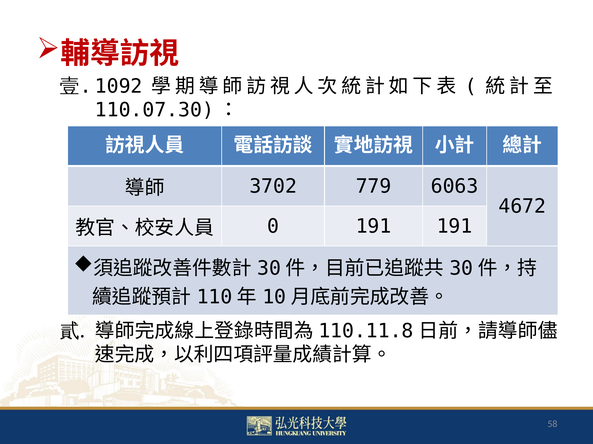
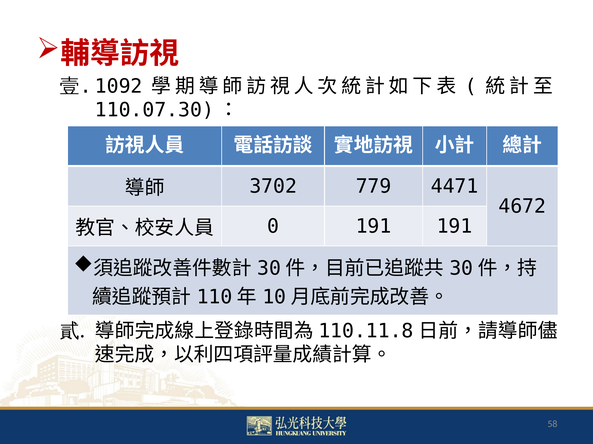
6063: 6063 -> 4471 (455, 187)
